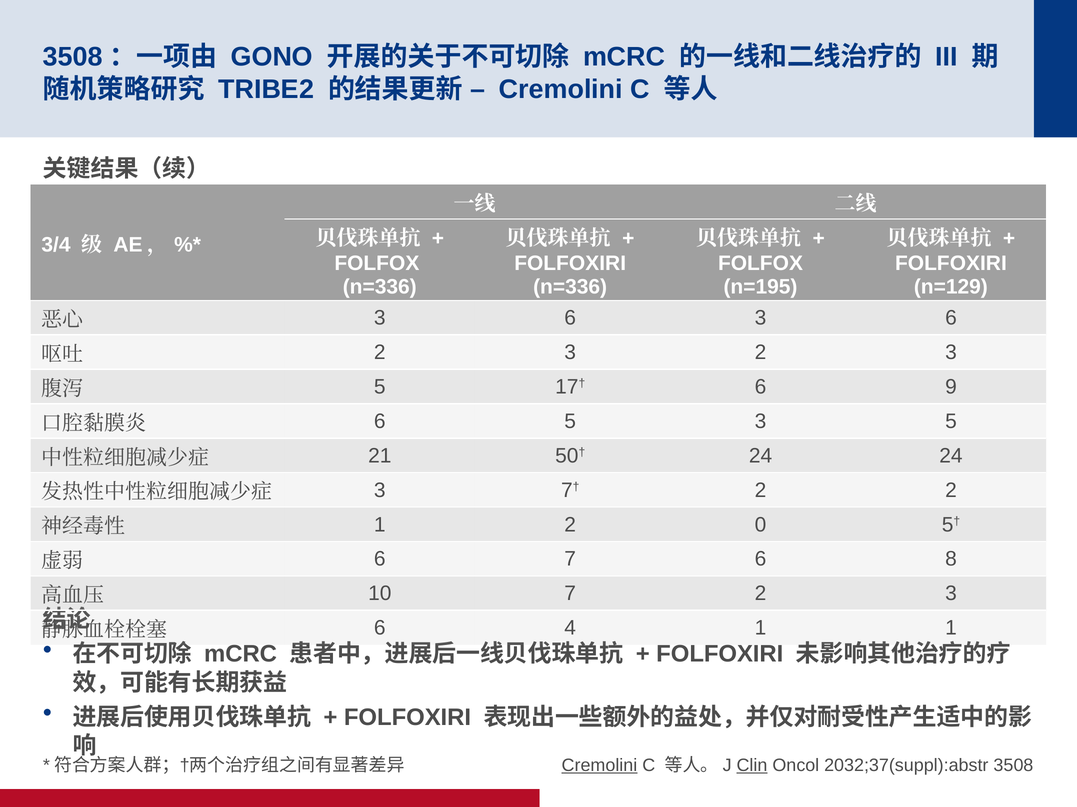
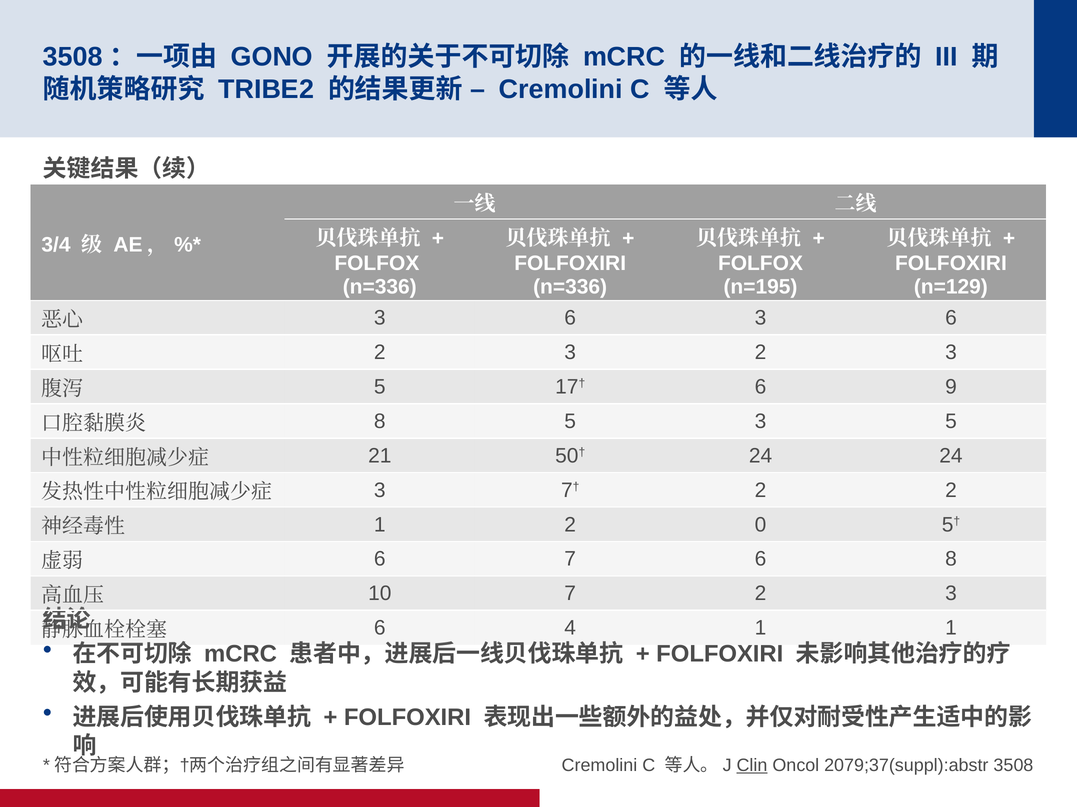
6: 6 -> 8 (380, 422)
Cremolini underline: present -> none (599, 766)
2032;37(suppl):abstr: 2032;37(suppl):abstr -> 2079;37(suppl):abstr (906, 766)
